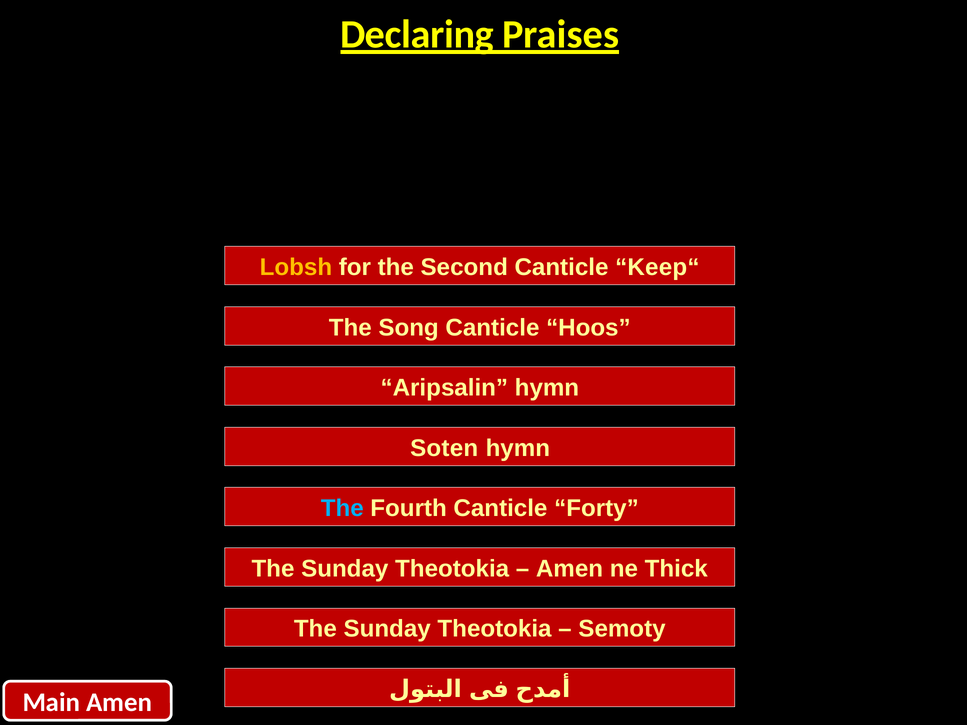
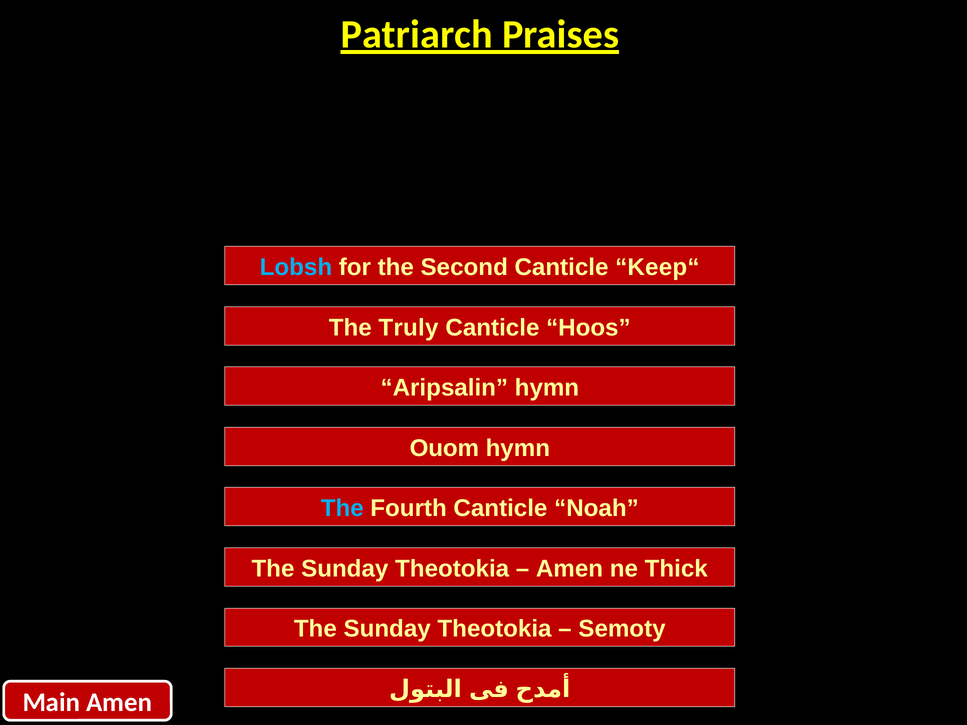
Declaring: Declaring -> Patriarch (417, 35)
Lobsh colour: yellow -> light blue (296, 267)
Song: Song -> Truly (408, 328)
Soten: Soten -> Ouom (444, 448)
Forty: Forty -> Noah (596, 509)
